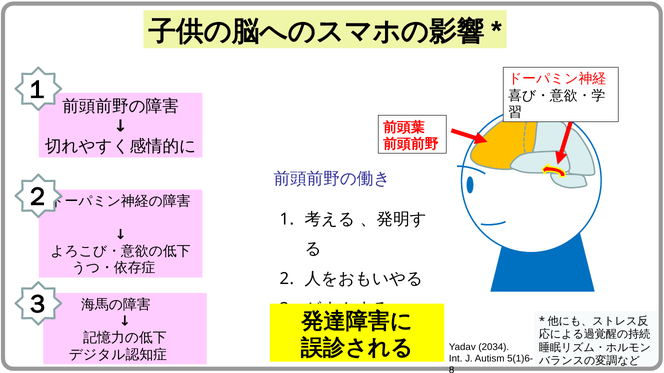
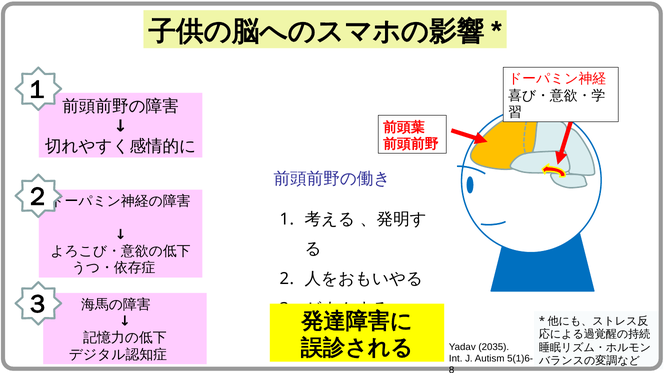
2034: 2034 -> 2035 (494, 348)
